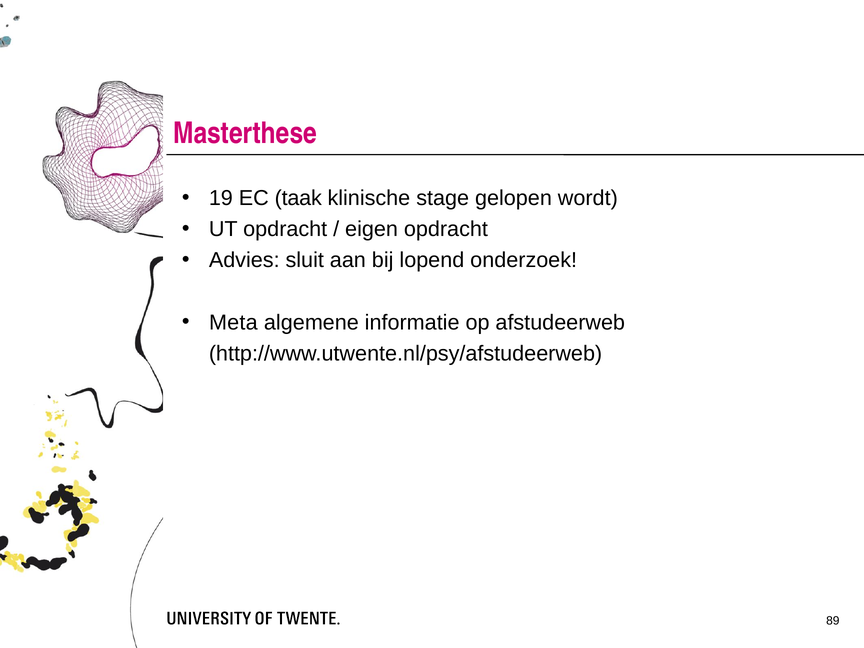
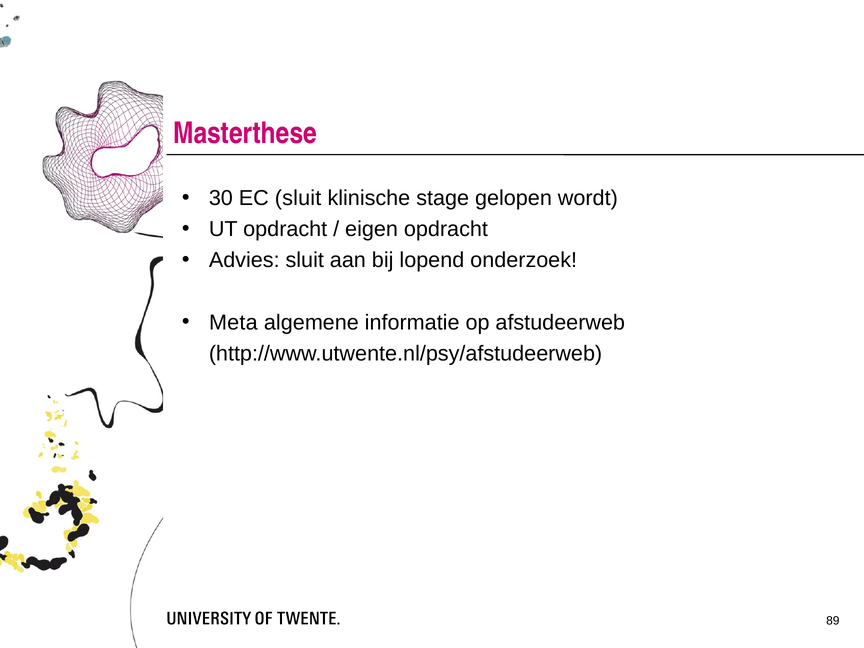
19: 19 -> 30 (221, 198)
EC taak: taak -> sluit (298, 198)
